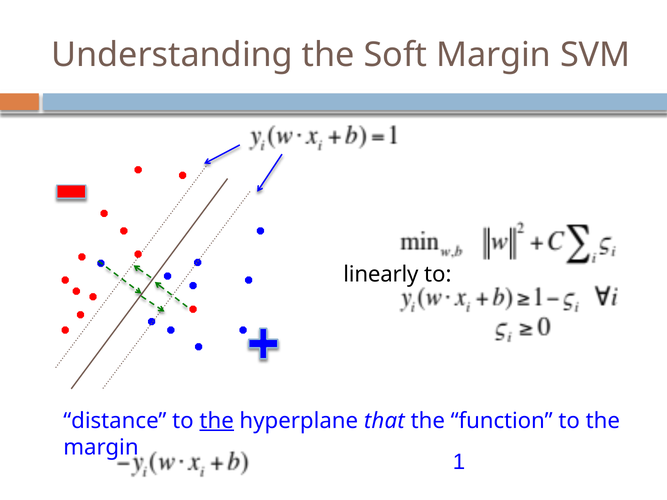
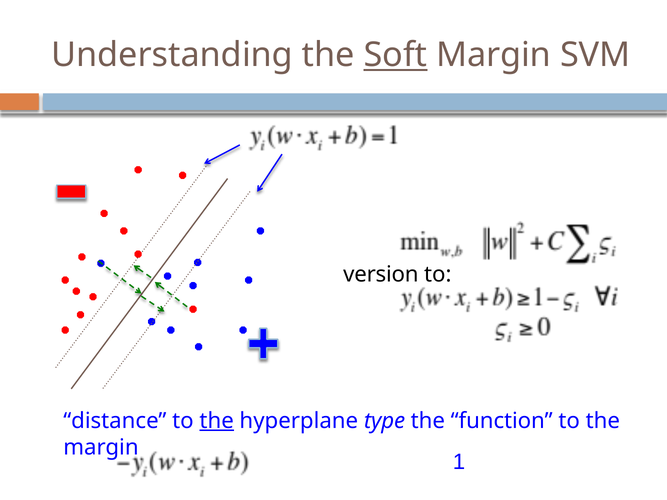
Soft underline: none -> present (395, 55)
linearly: linearly -> version (381, 274)
that: that -> type (385, 421)
